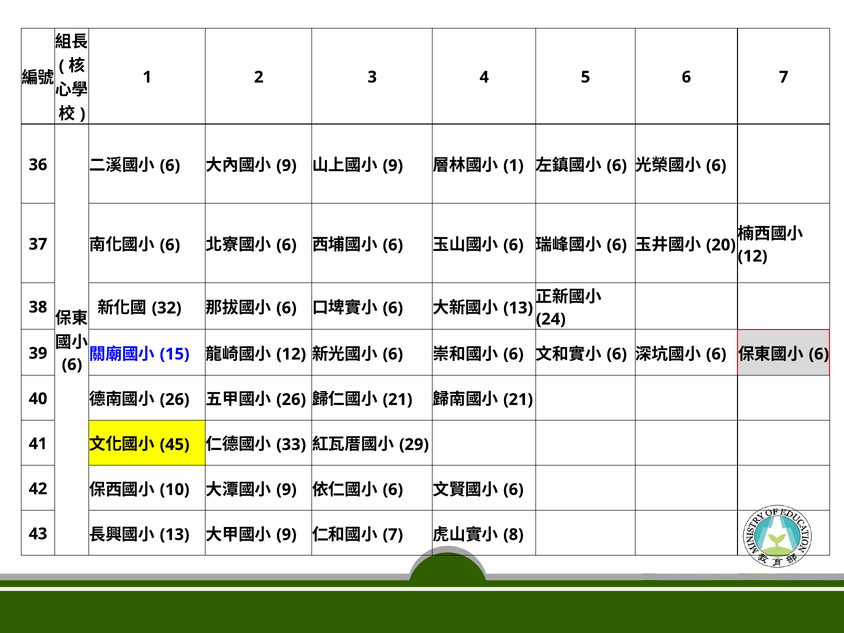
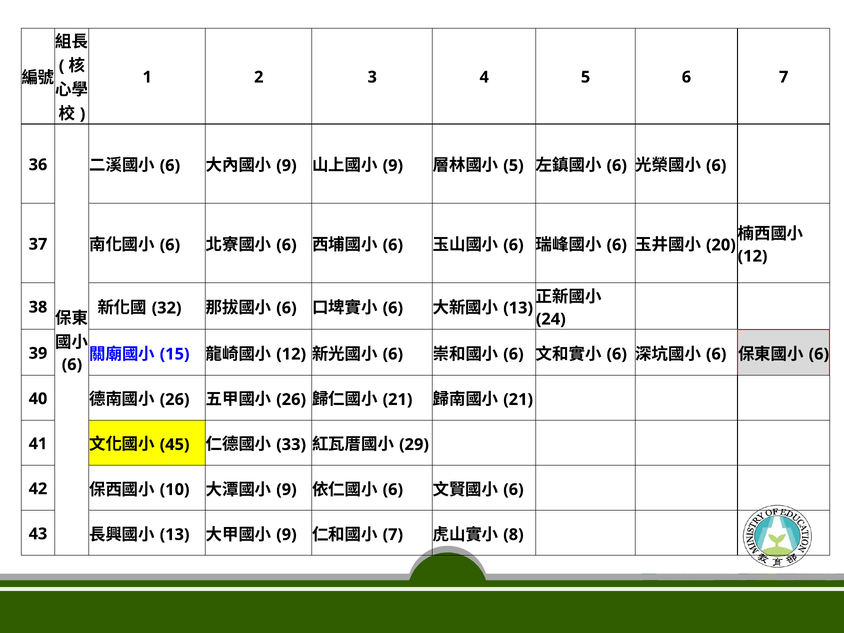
1: 1 -> 5 (513, 166)
